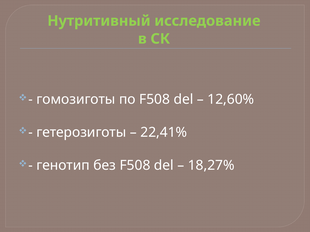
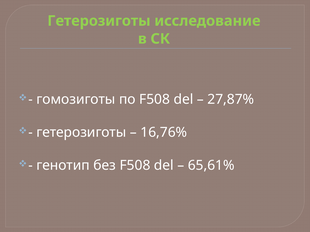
Нутритивный: Нутритивный -> Гетерозиготы (99, 21)
12,60%: 12,60% -> 27,87% (231, 100)
22,41%: 22,41% -> 16,76% (164, 133)
18,27%: 18,27% -> 65,61% (211, 166)
